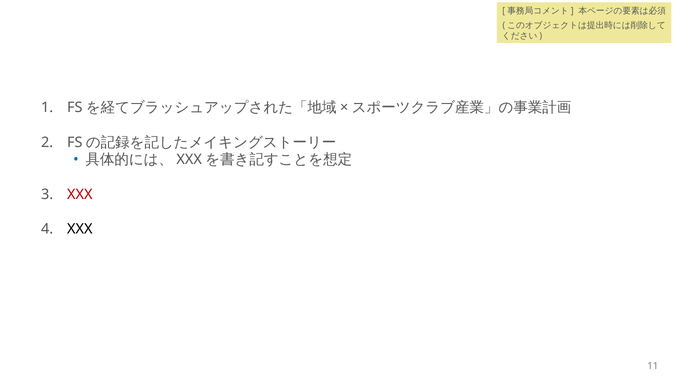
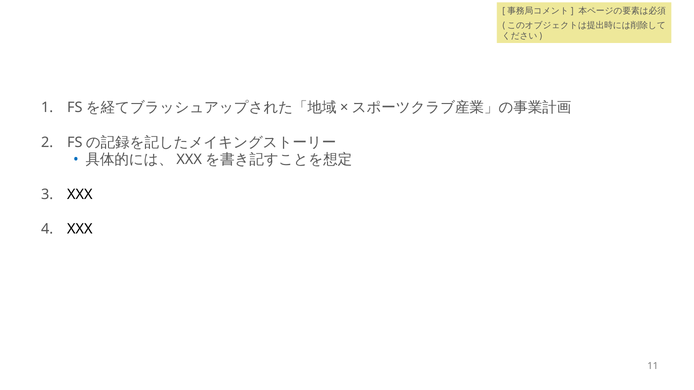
XXX colour: red -> black (80, 195)
